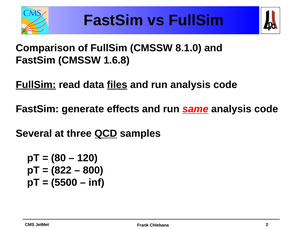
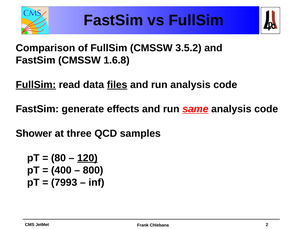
8.1.0: 8.1.0 -> 3.5.2 (188, 48)
Several: Several -> Shower (34, 134)
QCD underline: present -> none (106, 134)
120 underline: none -> present (87, 158)
822: 822 -> 400 (61, 171)
5500: 5500 -> 7993 (64, 183)
